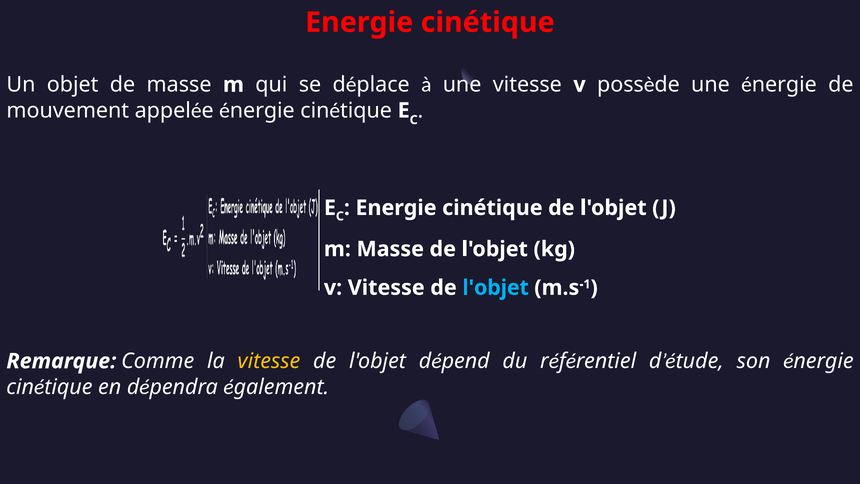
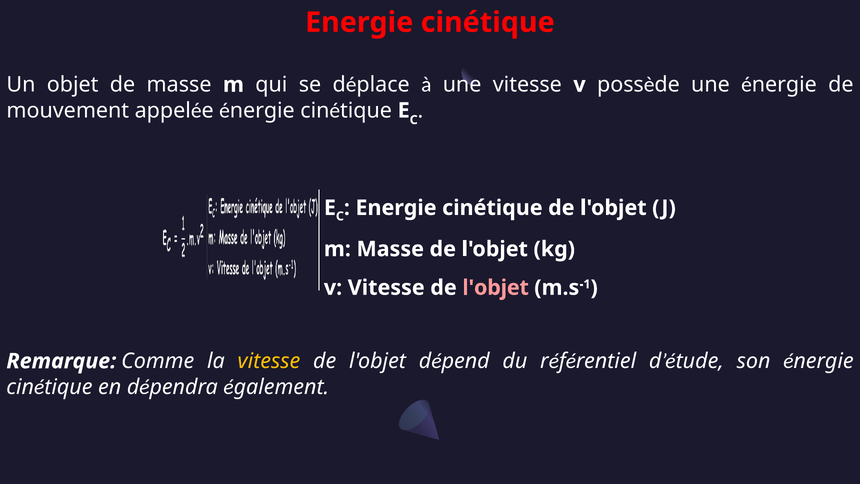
l'objet colour: light blue -> pink (496, 288)
